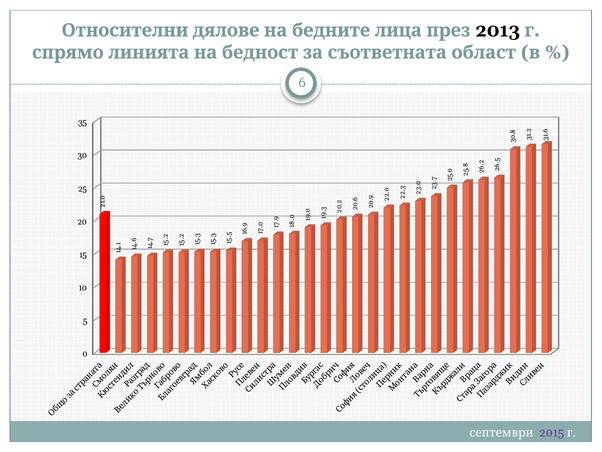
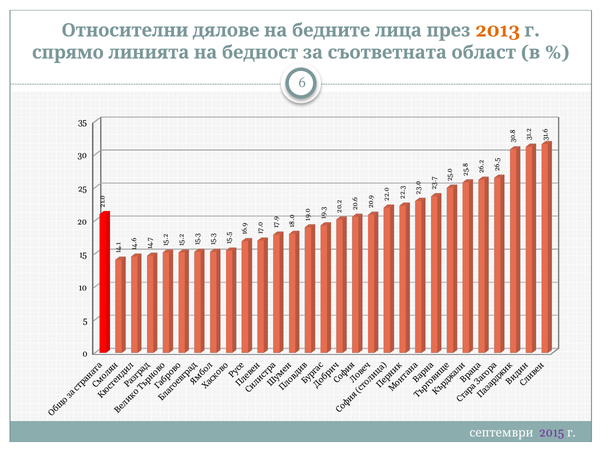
2013 colour: black -> orange (498, 30)
